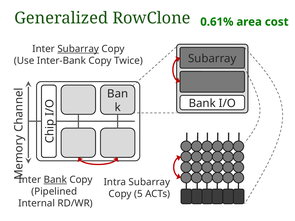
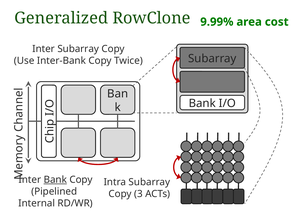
0.61%: 0.61% -> 9.99% (217, 22)
Subarray underline: present -> none (78, 49)
5: 5 -> 3 (138, 194)
